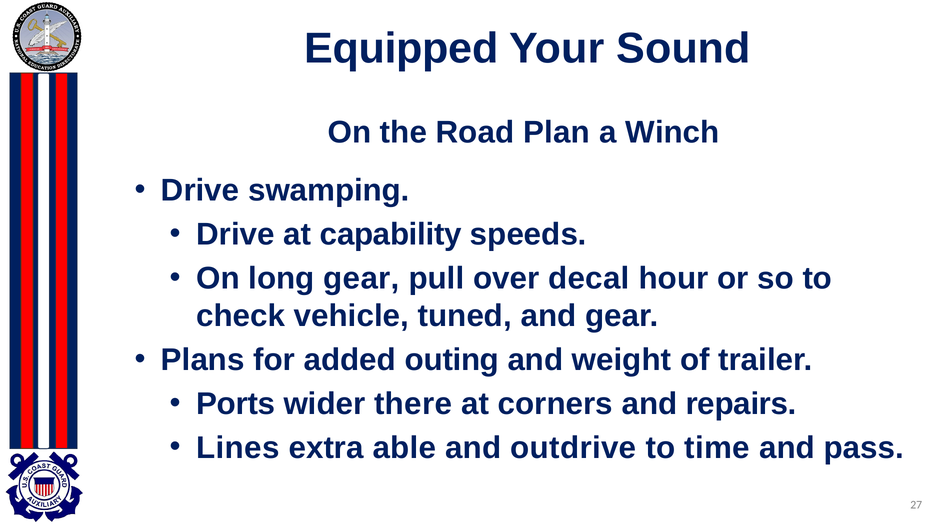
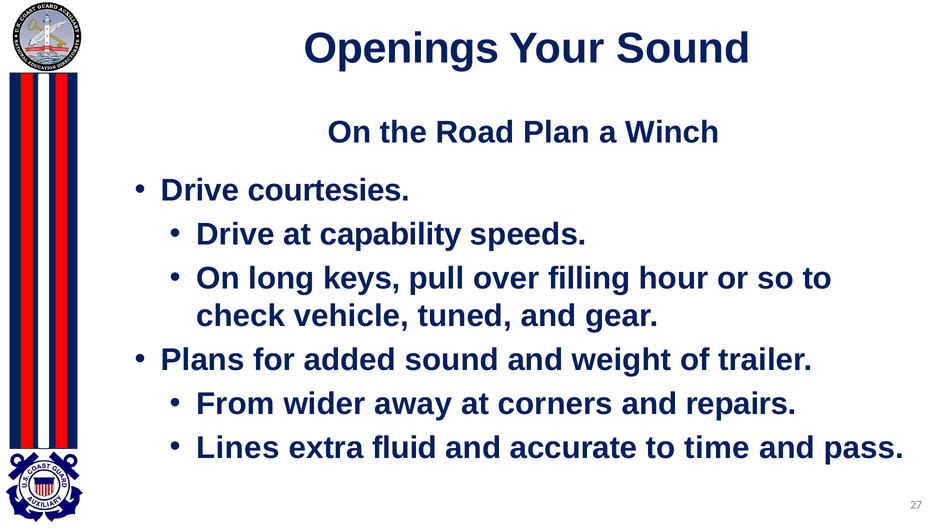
Equipped: Equipped -> Openings (401, 49)
swamping: swamping -> courtesies (329, 191)
long gear: gear -> keys (362, 279)
decal: decal -> filling (589, 279)
added outing: outing -> sound (452, 360)
Ports: Ports -> From (236, 404)
there: there -> away (413, 404)
able: able -> fluid (405, 448)
outdrive: outdrive -> accurate (574, 448)
